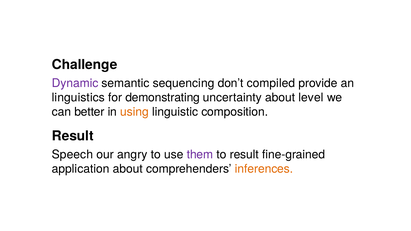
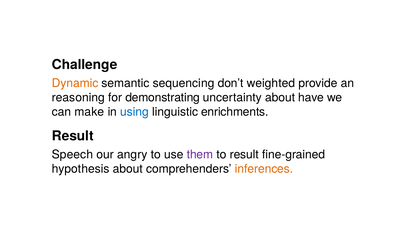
Dynamic colour: purple -> orange (75, 83)
compiled: compiled -> weighted (271, 83)
linguistics: linguistics -> reasoning (78, 98)
level: level -> have (311, 98)
better: better -> make (89, 112)
using colour: orange -> blue (135, 112)
composition: composition -> enrichments (235, 112)
application: application -> hypothesis (81, 169)
